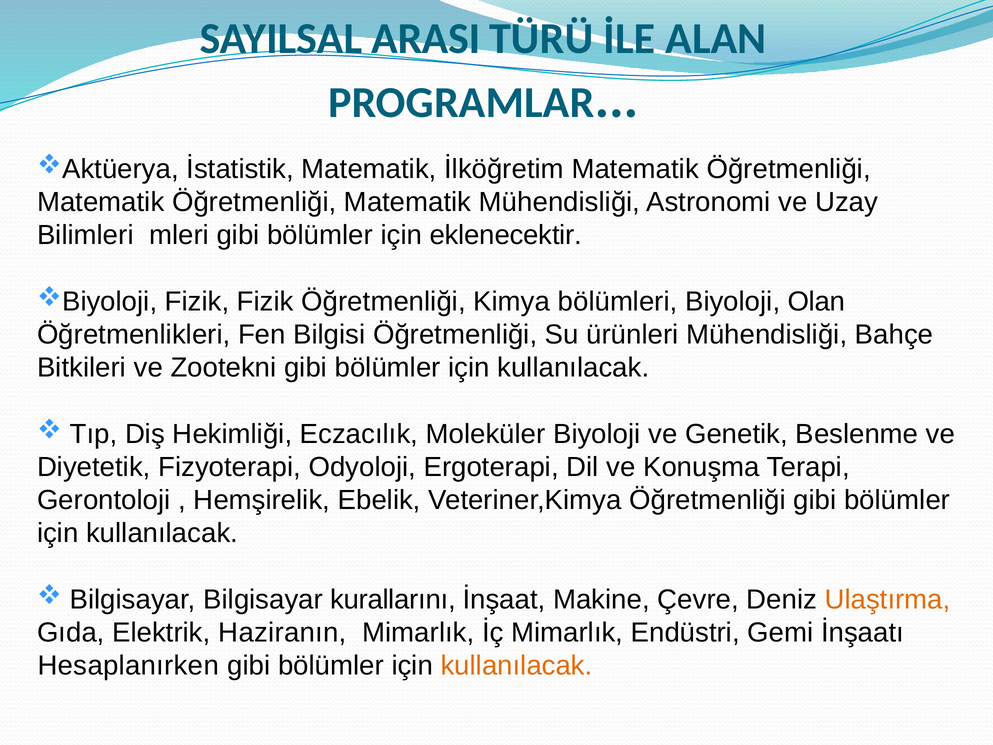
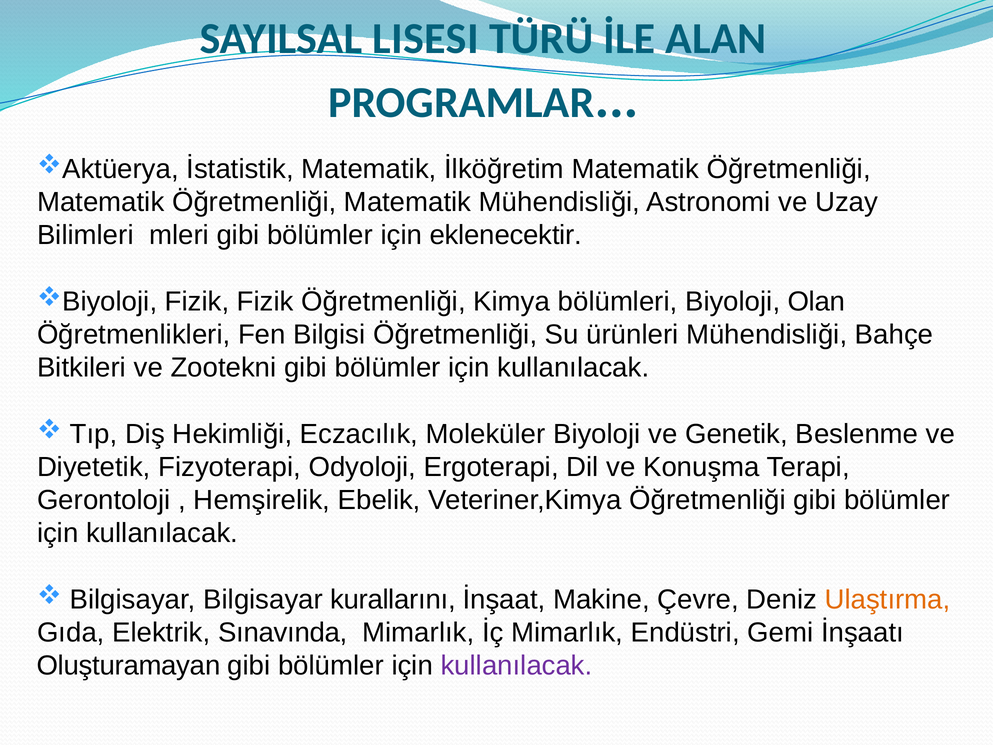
ARASI: ARASI -> LISESI (425, 38)
Haziranın: Haziranın -> Sınavında (283, 633)
Hesaplanırken: Hesaplanırken -> Oluşturamayan (129, 666)
kullanılacak colour: orange -> purple (517, 666)
